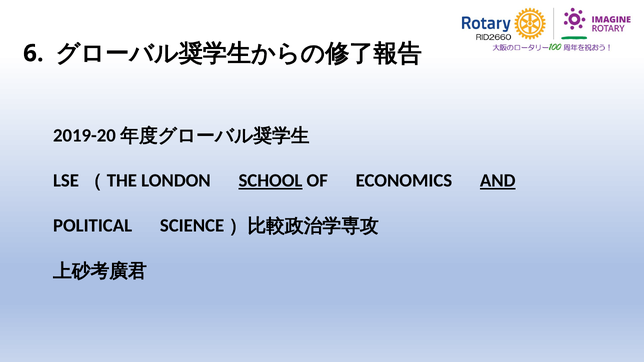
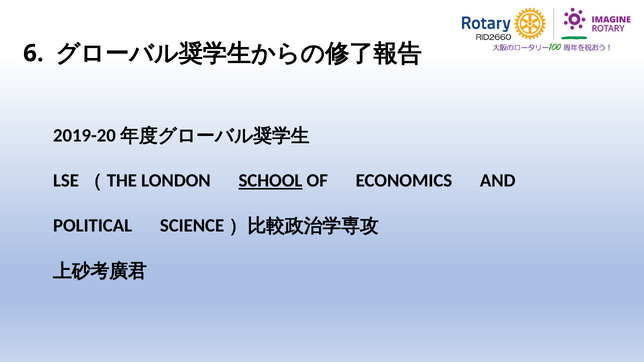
AND underline: present -> none (498, 181)
